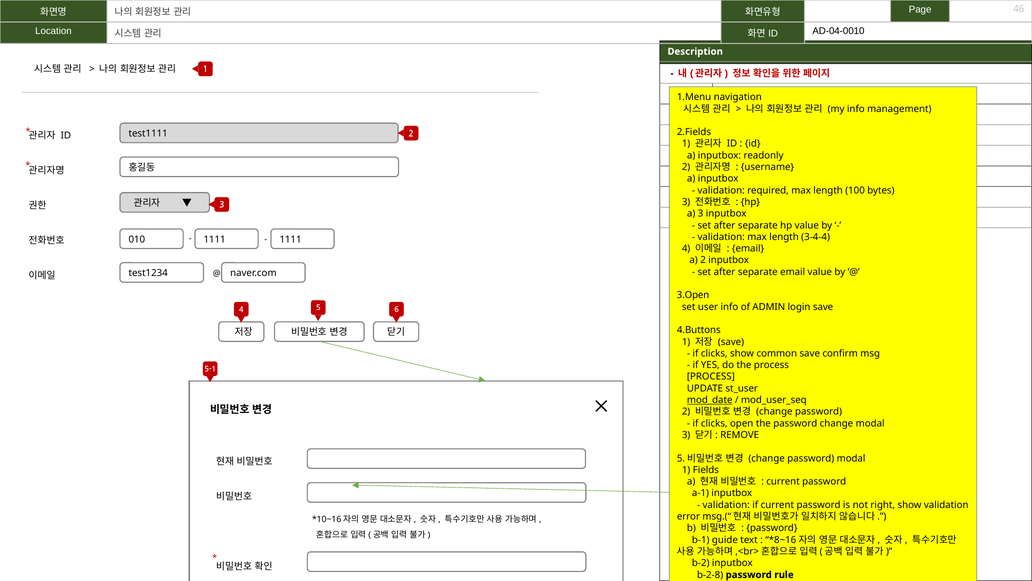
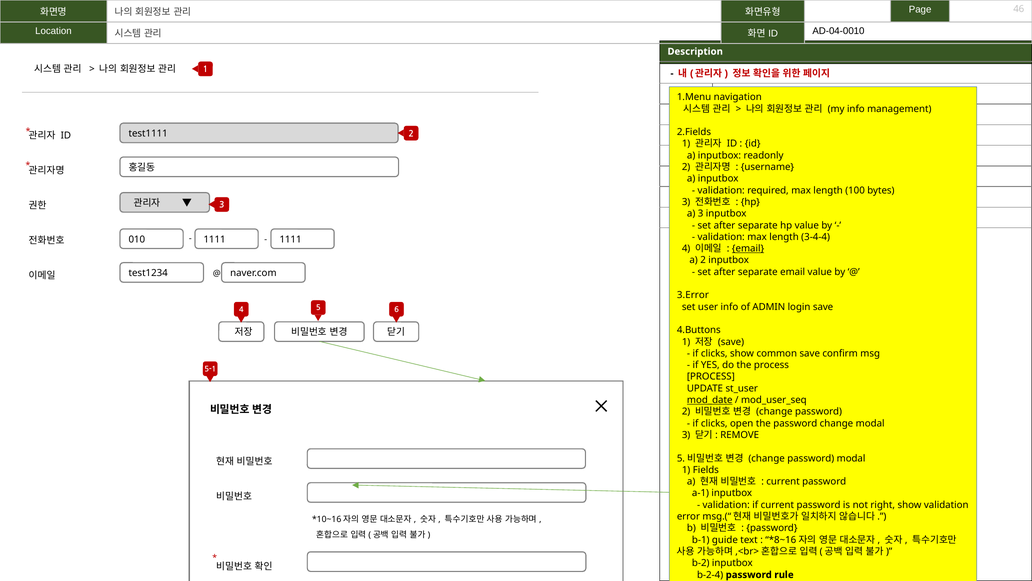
email underline: none -> present (748, 248)
3.Open: 3.Open -> 3.Error (693, 295)
b-2-8: b-2-8 -> b-2-4 (710, 574)
